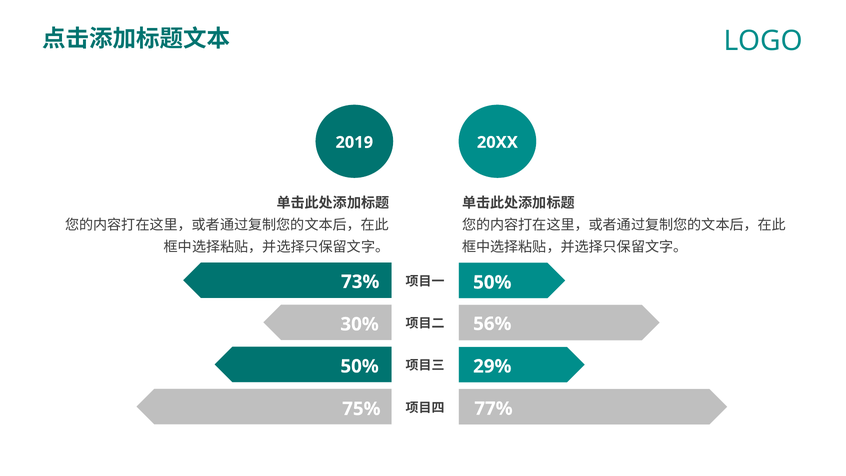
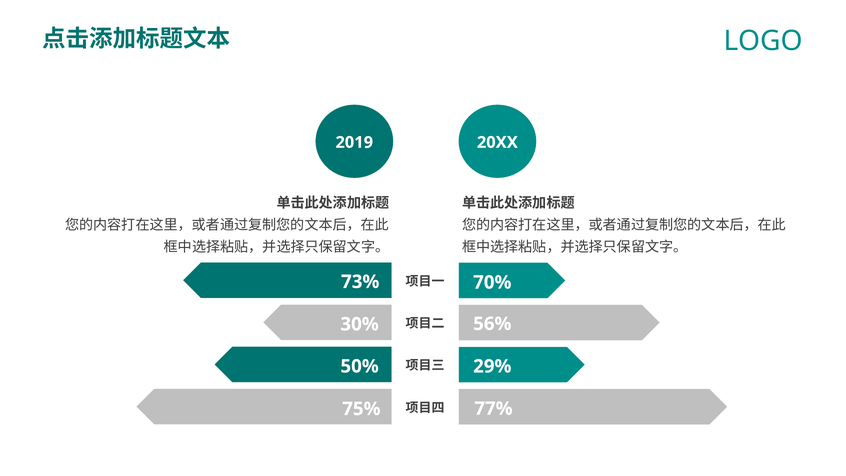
50%: 50% -> 70% (492, 282)
